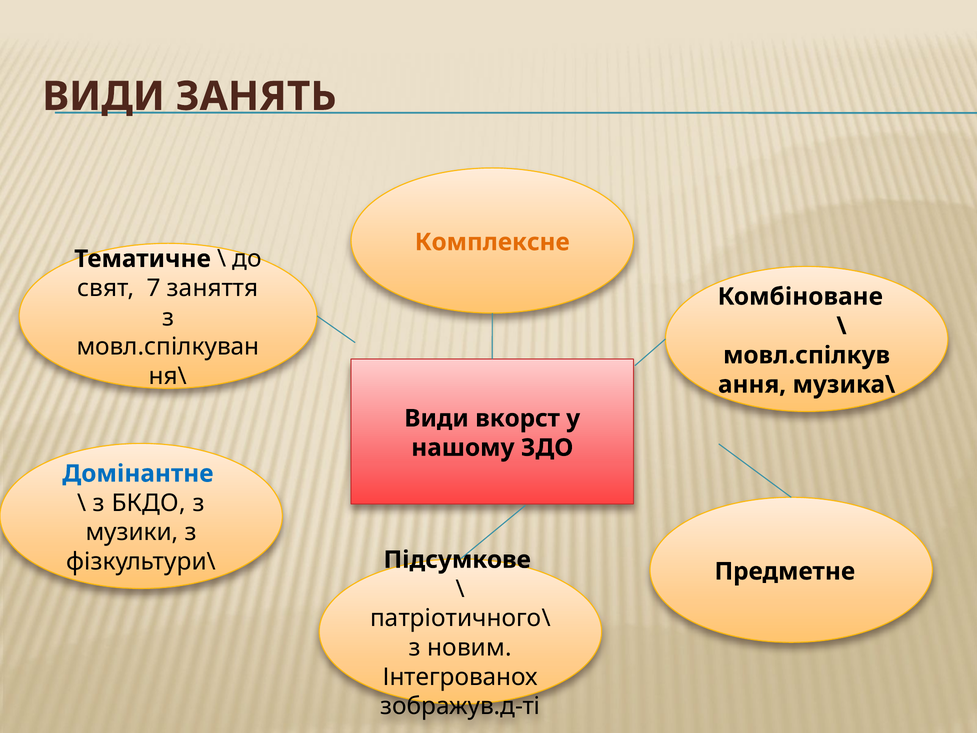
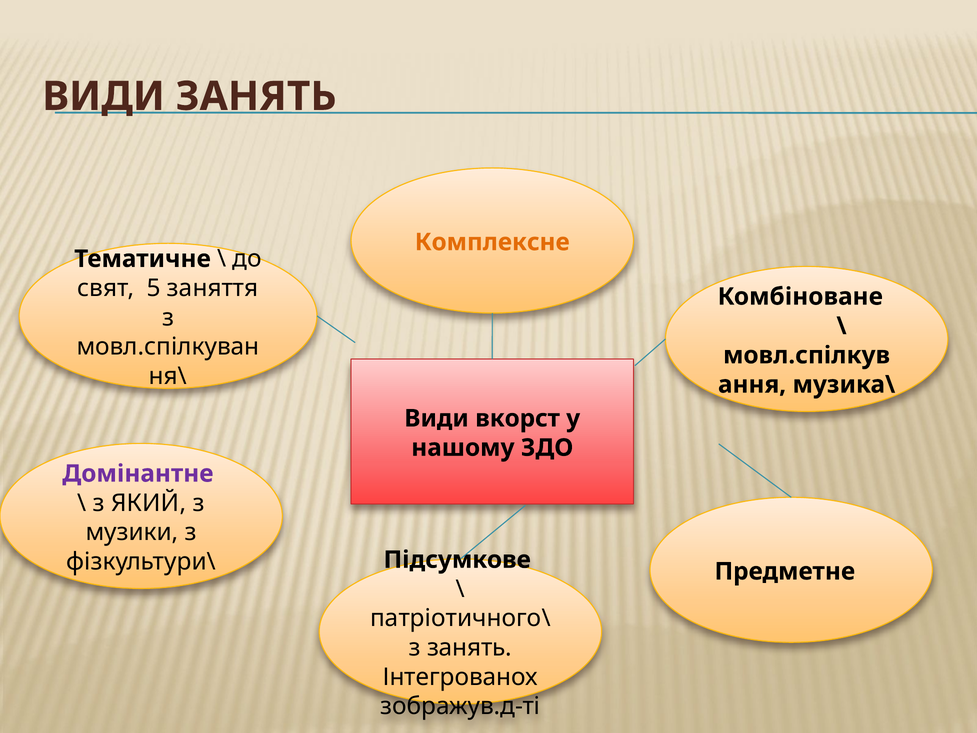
7: 7 -> 5 (154, 288)
Домінантне colour: blue -> purple (138, 473)
БКДО: БКДО -> ЯКИЙ (149, 503)
з новим: новим -> занять (470, 648)
